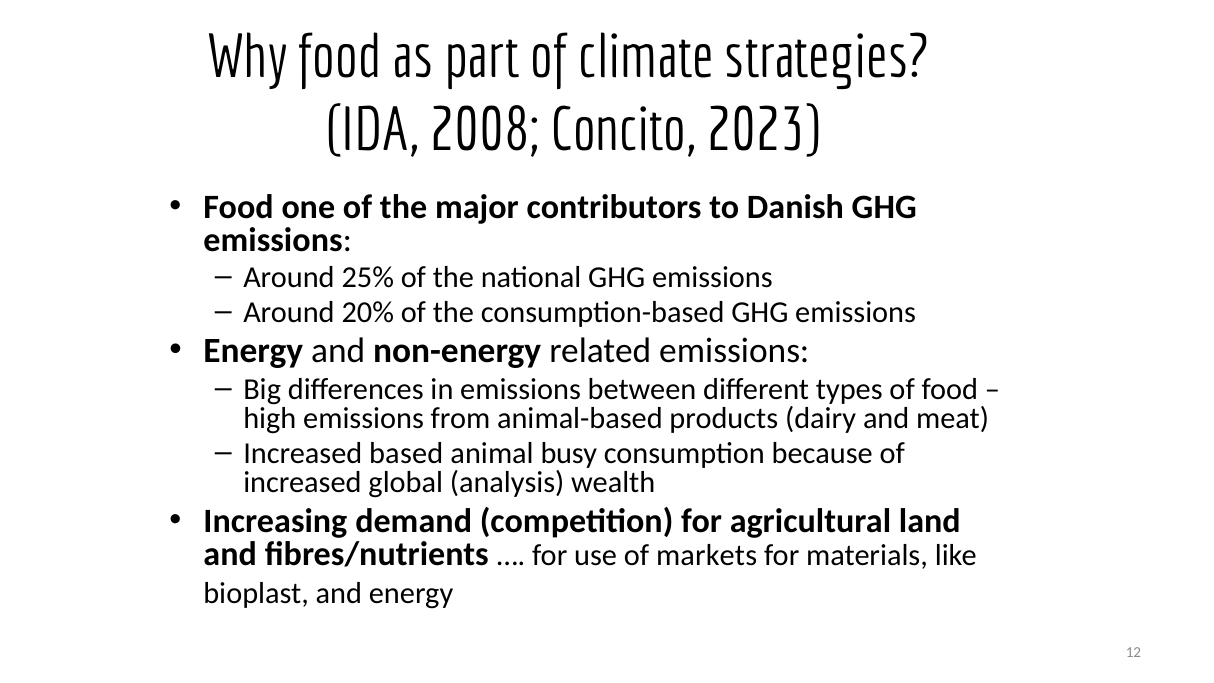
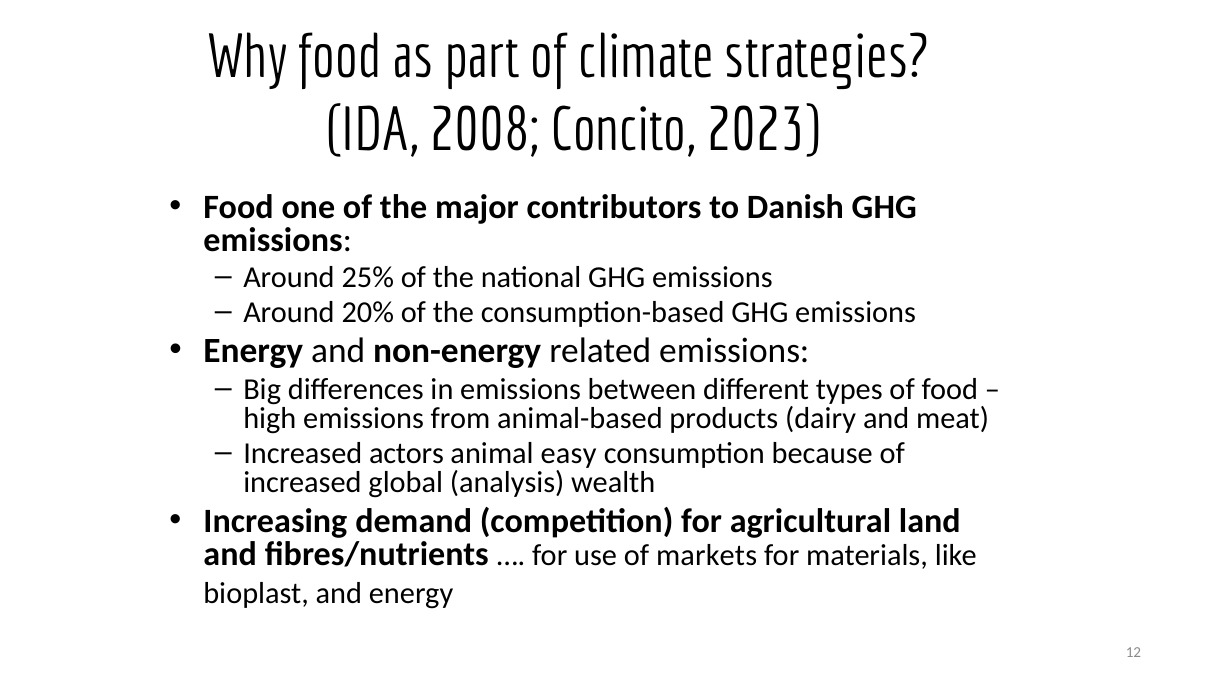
based: based -> actors (406, 453)
busy: busy -> easy (569, 453)
